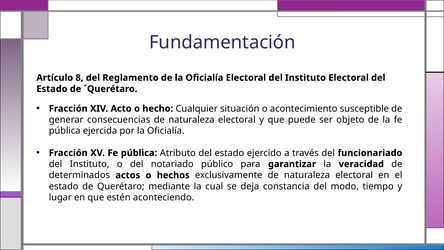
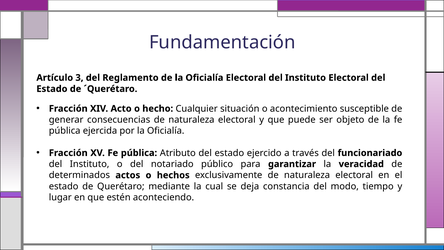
8: 8 -> 3 (79, 78)
